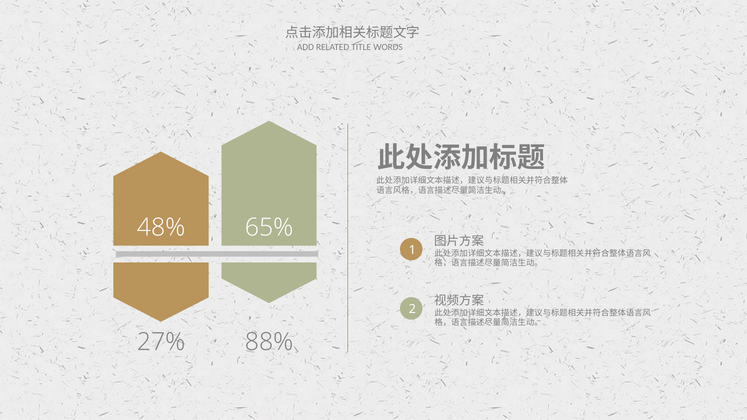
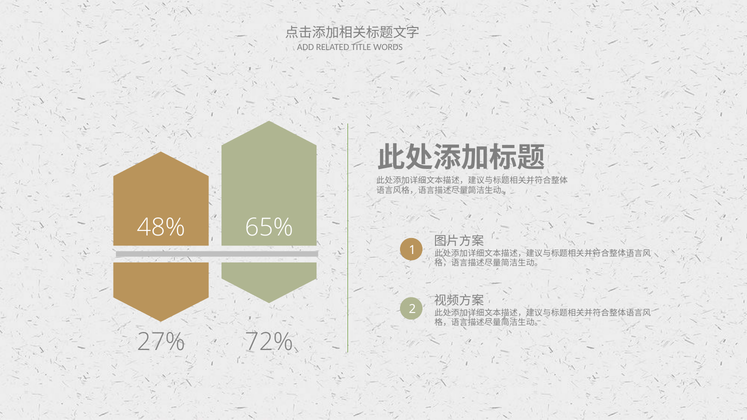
88%: 88% -> 72% (269, 342)
